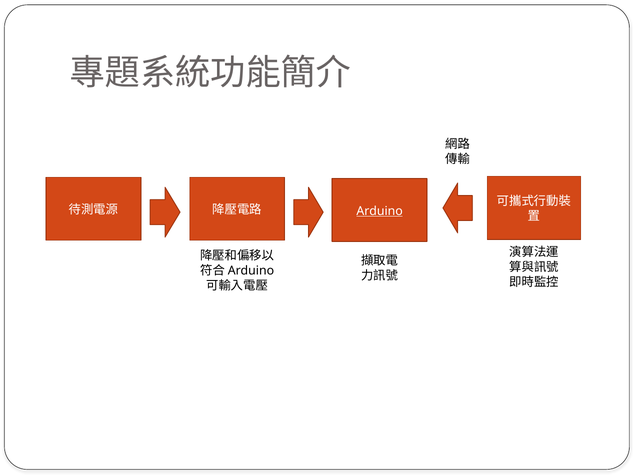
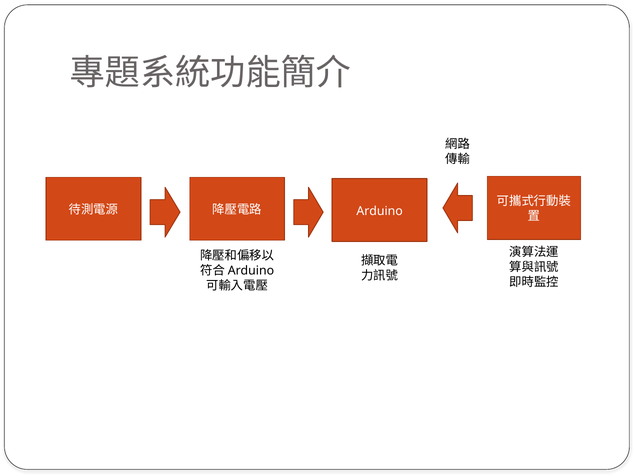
Arduino underline: present -> none (380, 211)
